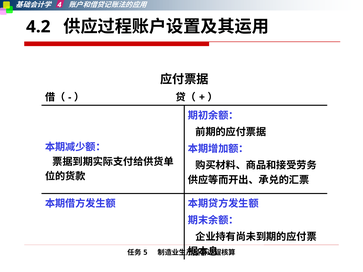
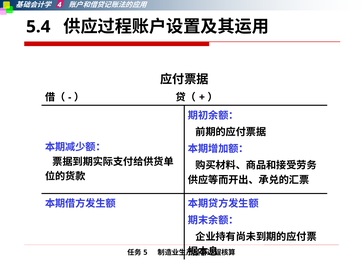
4.2: 4.2 -> 5.4 (38, 27)
